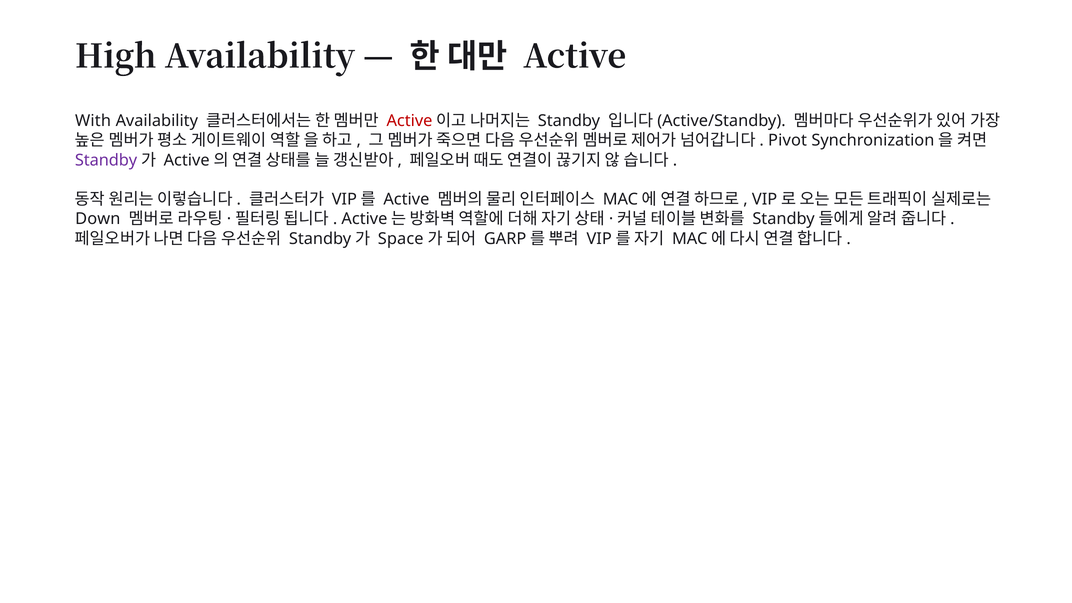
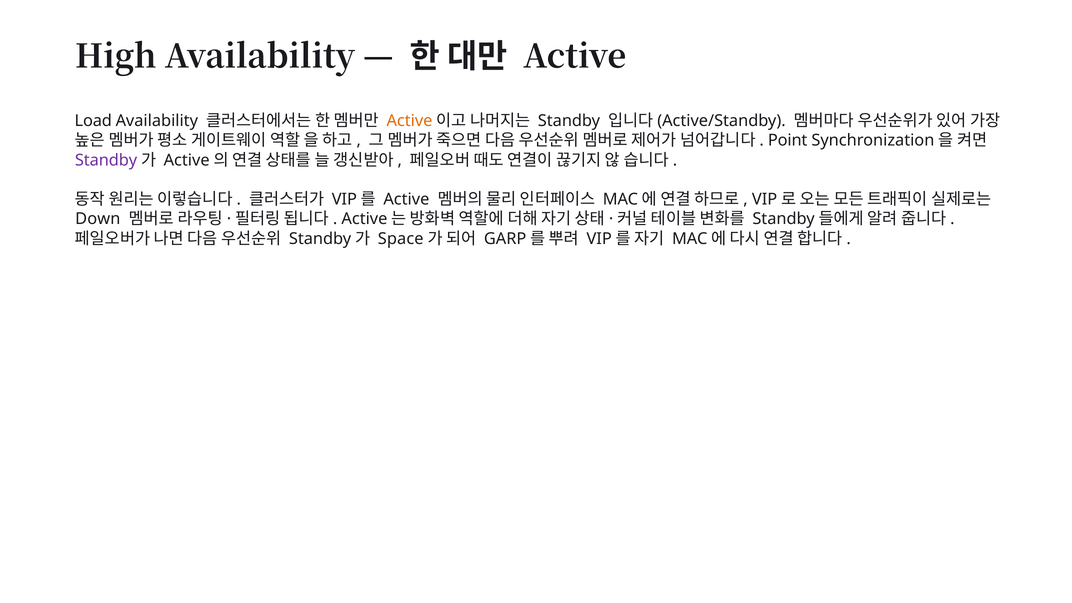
With: With -> Load (93, 121)
Active colour: red -> orange (410, 121)
Pivot: Pivot -> Point (788, 140)
